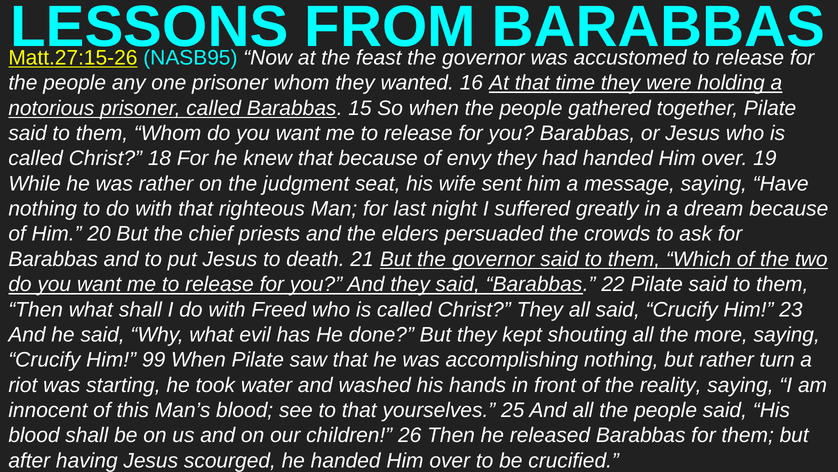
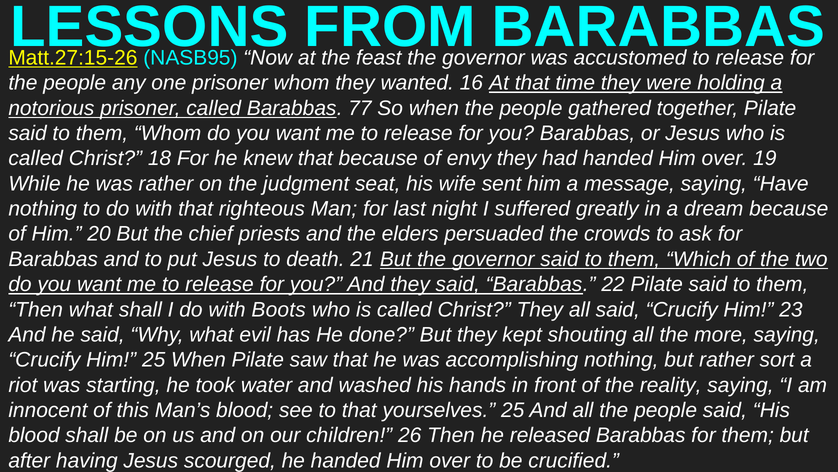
15: 15 -> 77 (360, 108)
Freed: Freed -> Boots (279, 309)
Him 99: 99 -> 25 (154, 359)
turn: turn -> sort (777, 359)
